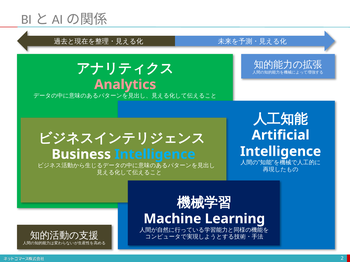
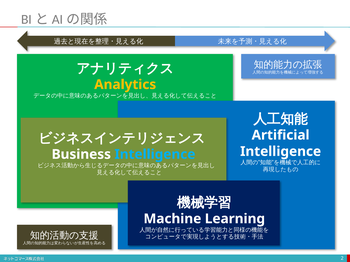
Analytics colour: pink -> yellow (125, 85)
